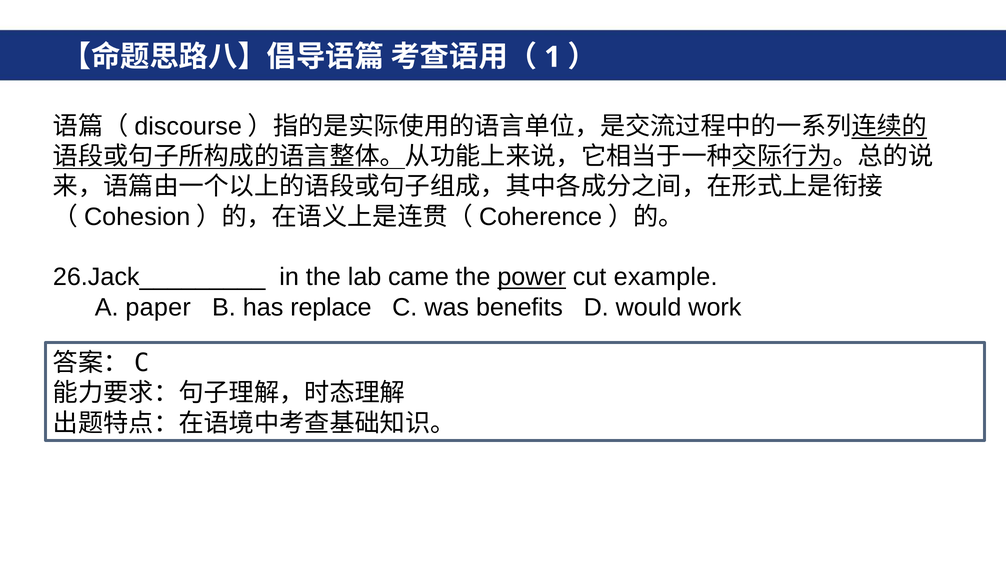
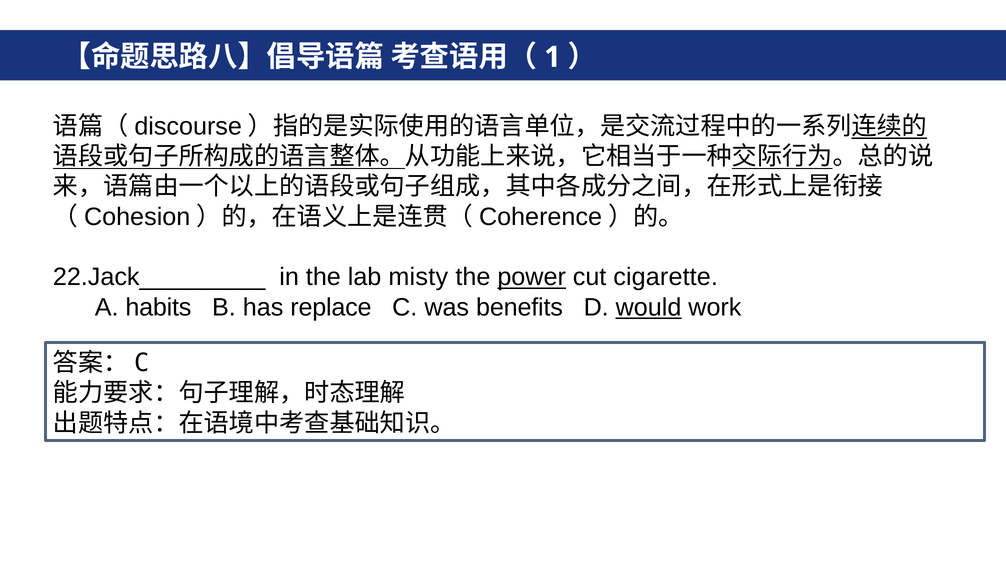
26.Jack_________: 26.Jack_________ -> 22.Jack_________ (159, 277)
came: came -> misty (418, 277)
example: example -> cigarette (666, 277)
paper: paper -> habits (158, 307)
would underline: none -> present (649, 307)
